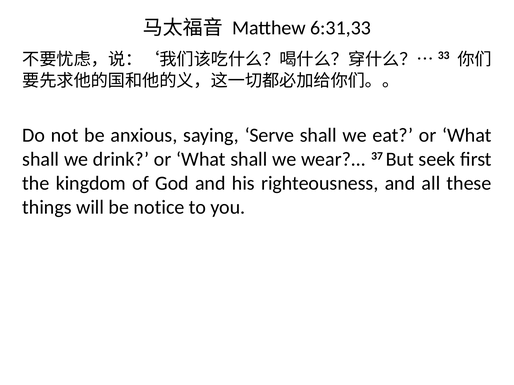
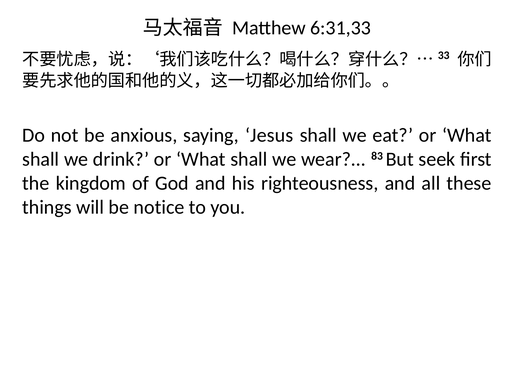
Serve: Serve -> Jesus (269, 135)
37: 37 -> 83 (377, 156)
